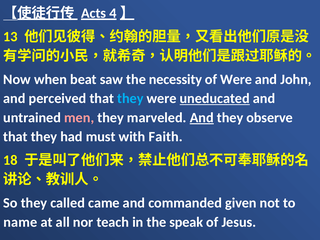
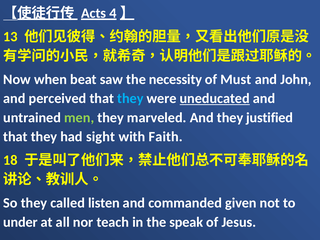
of Were: Were -> Must (236, 79)
men colour: pink -> light green (79, 118)
And underline: present -> none (202, 118)
observe: observe -> justified (270, 118)
must: must -> sight (101, 137)
came: came -> listen (104, 203)
name: name -> under (20, 222)
